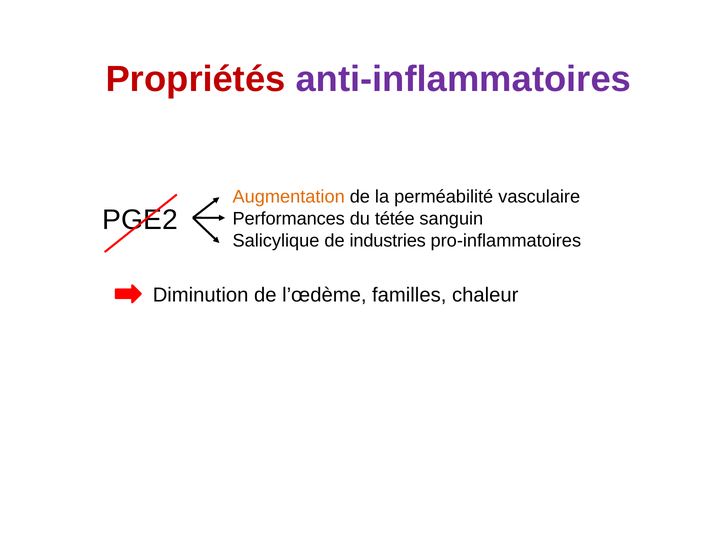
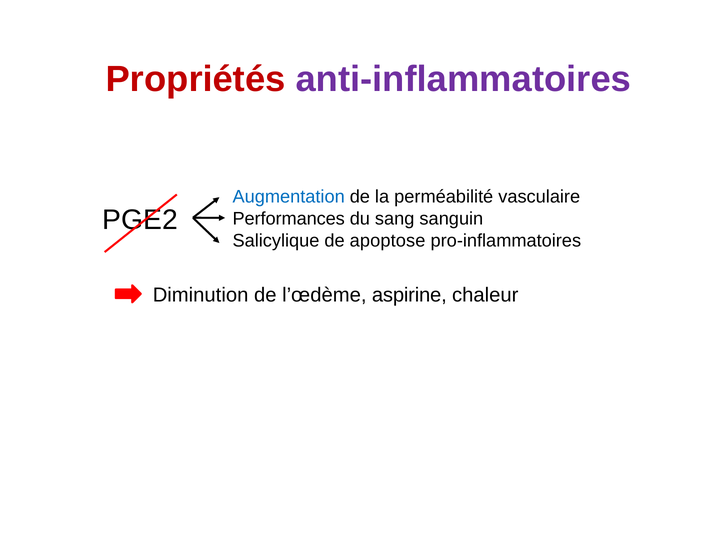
Augmentation colour: orange -> blue (289, 197)
tétée: tétée -> sang (395, 219)
industries: industries -> apoptose (388, 241)
familles: familles -> aspirine (409, 295)
